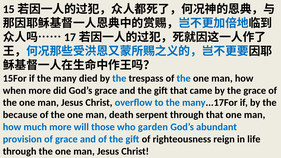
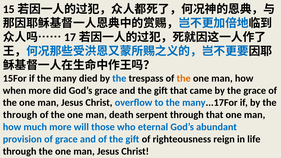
the colour: blue -> orange (184, 78)
because: because -> through (20, 115)
garden: garden -> eternal (153, 127)
